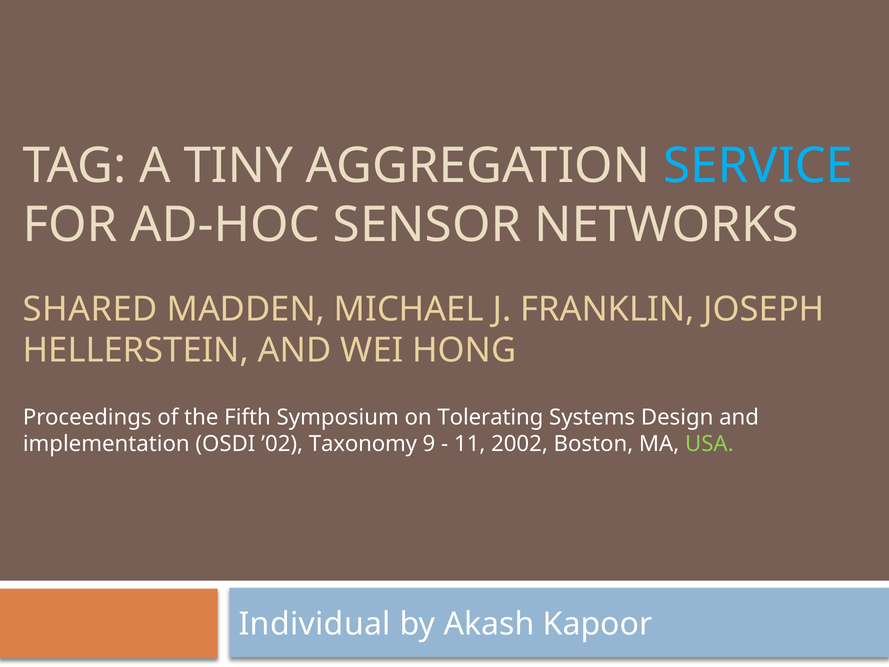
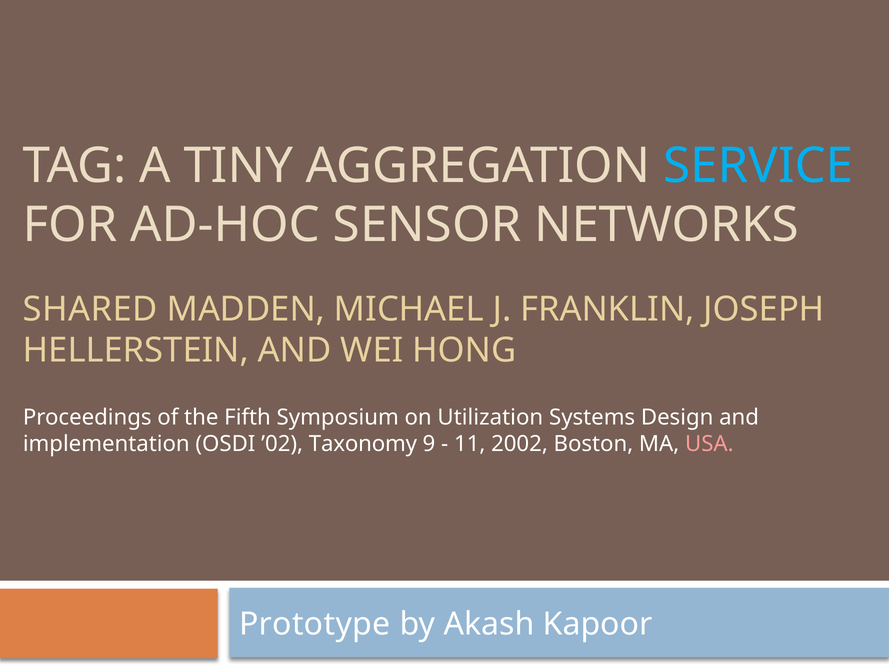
Tolerating: Tolerating -> Utilization (490, 417)
USA colour: light green -> pink (709, 444)
Individual: Individual -> Prototype (315, 624)
